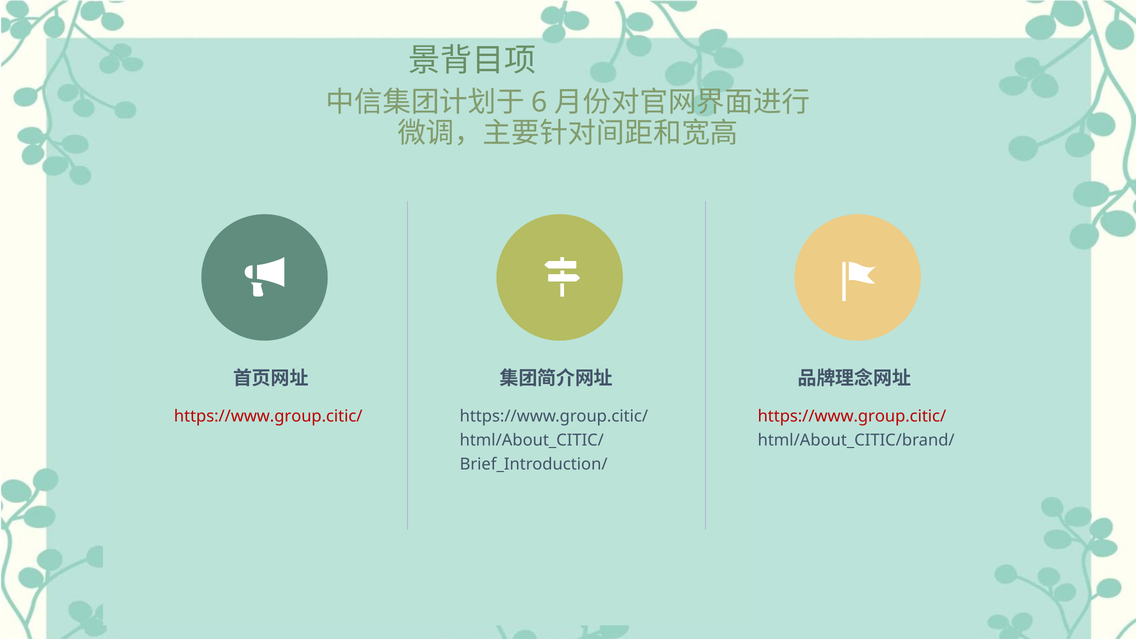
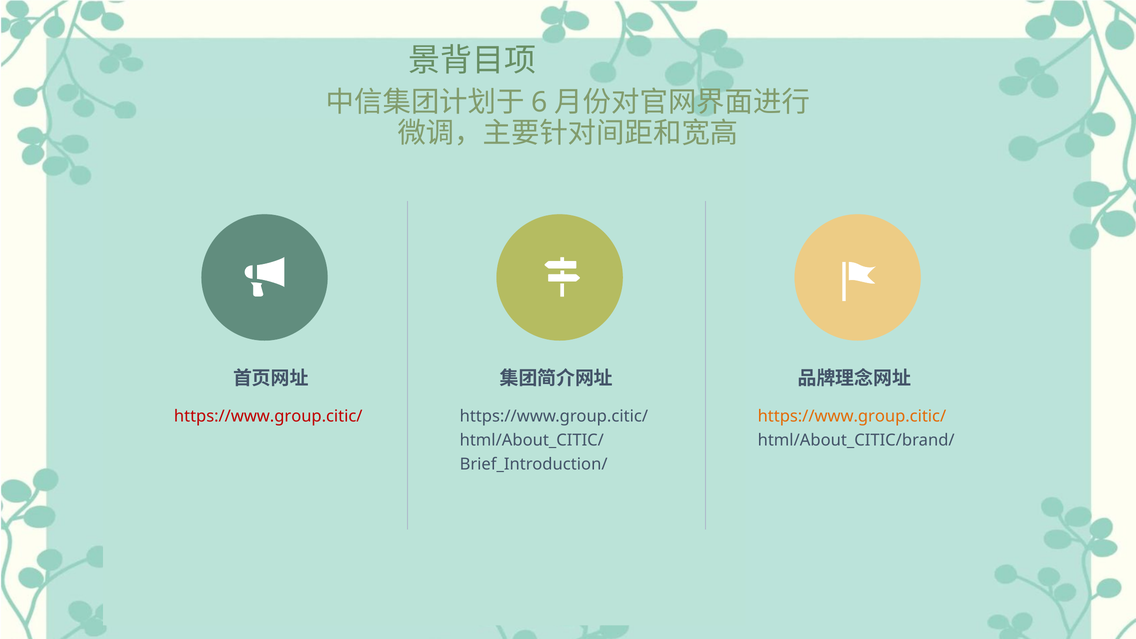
https://www.group.citic/ colour: red -> orange (852, 416)
